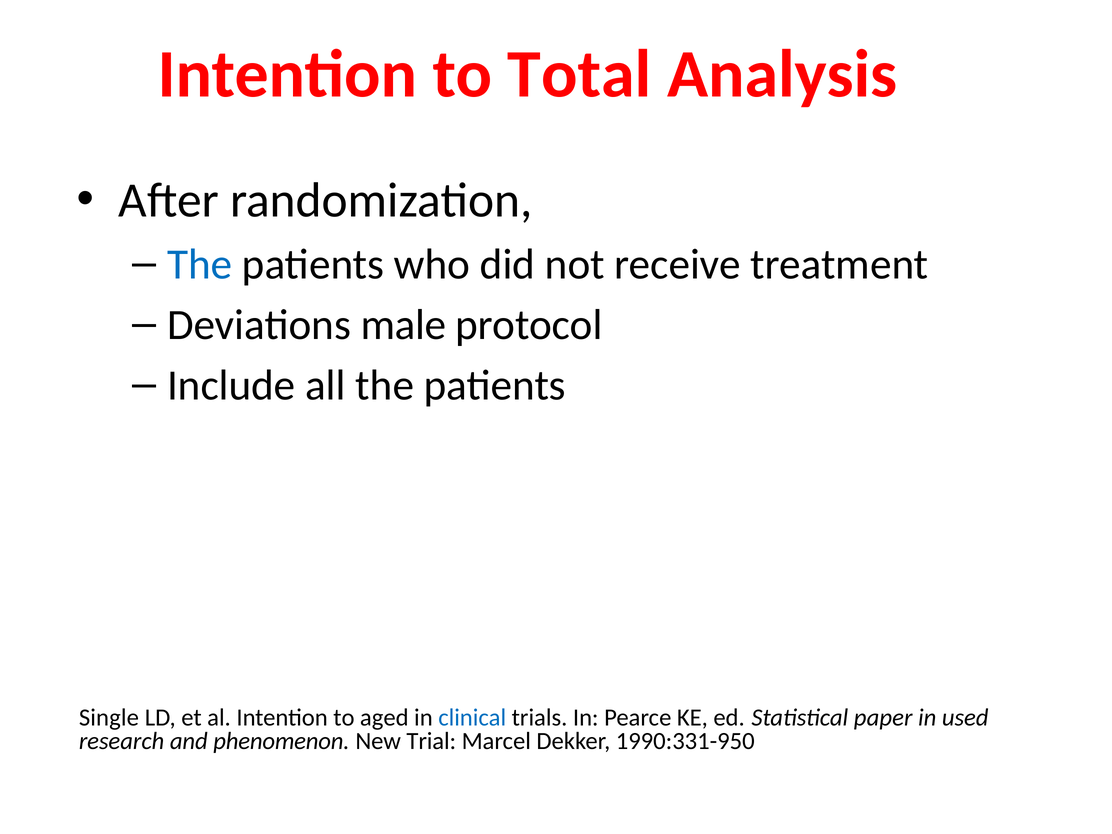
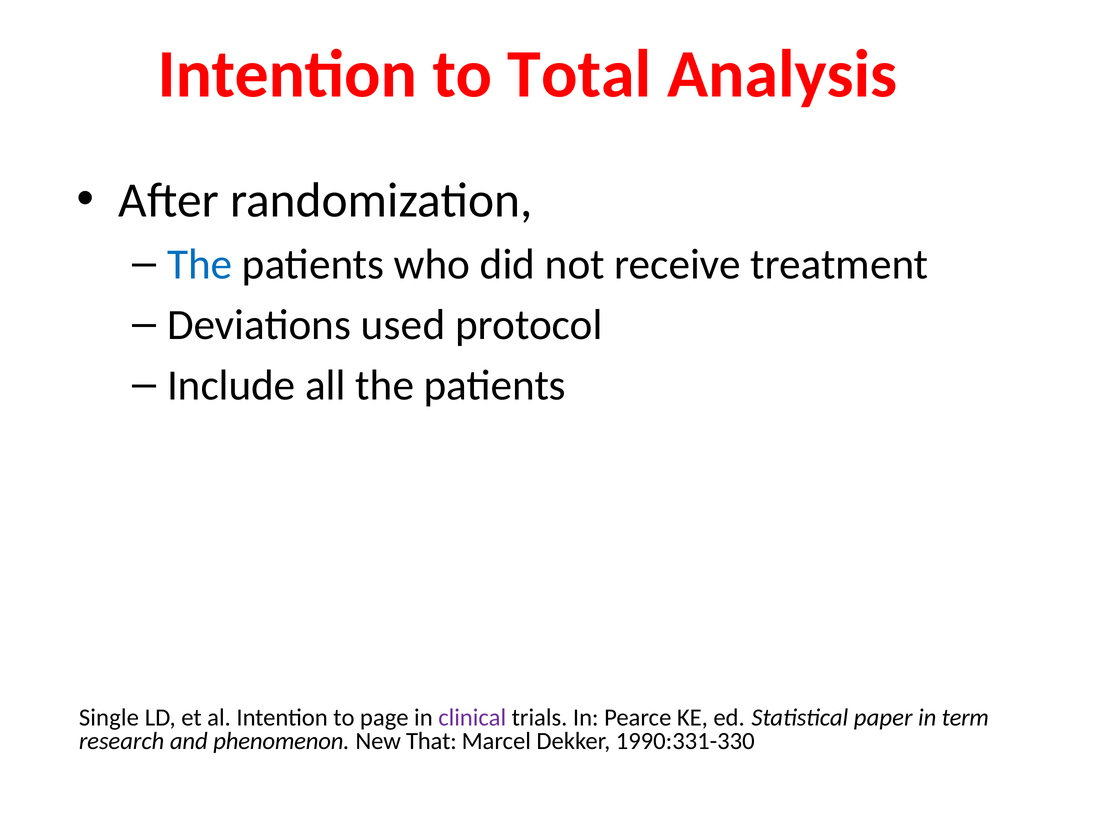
male: male -> used (403, 325)
aged: aged -> page (384, 717)
clinical colour: blue -> purple (472, 717)
used: used -> term (965, 717)
Trial: Trial -> That (431, 741)
1990:331-950: 1990:331-950 -> 1990:331-330 (685, 741)
